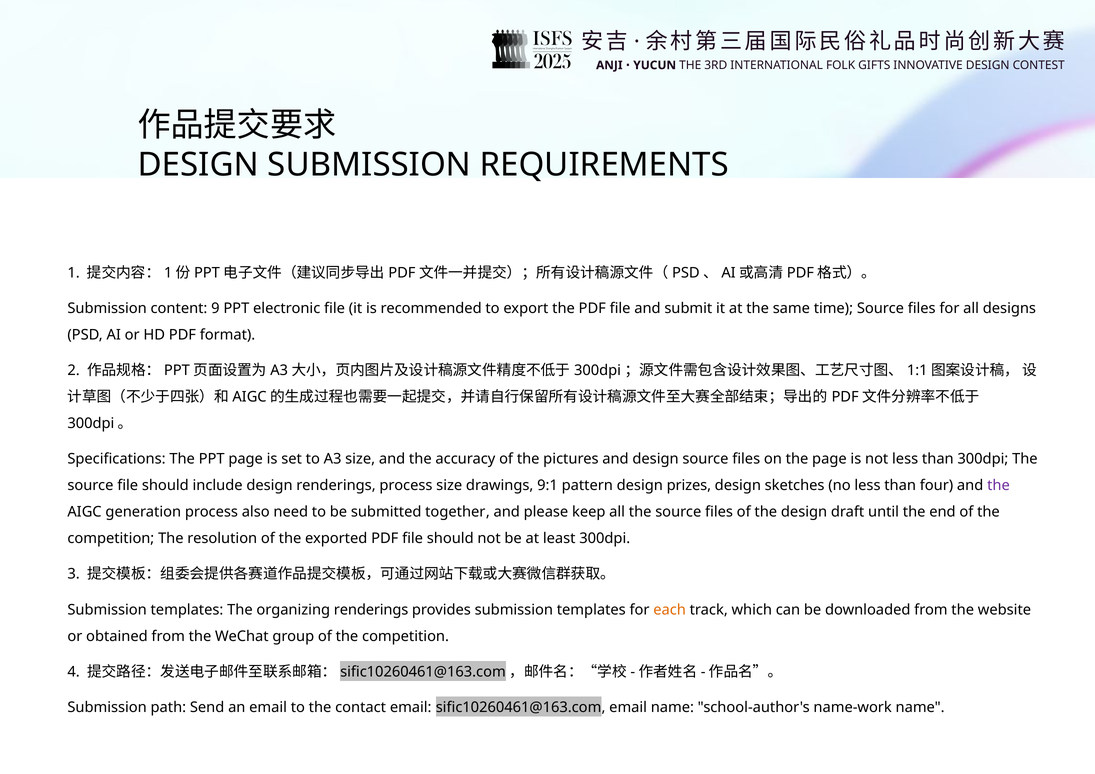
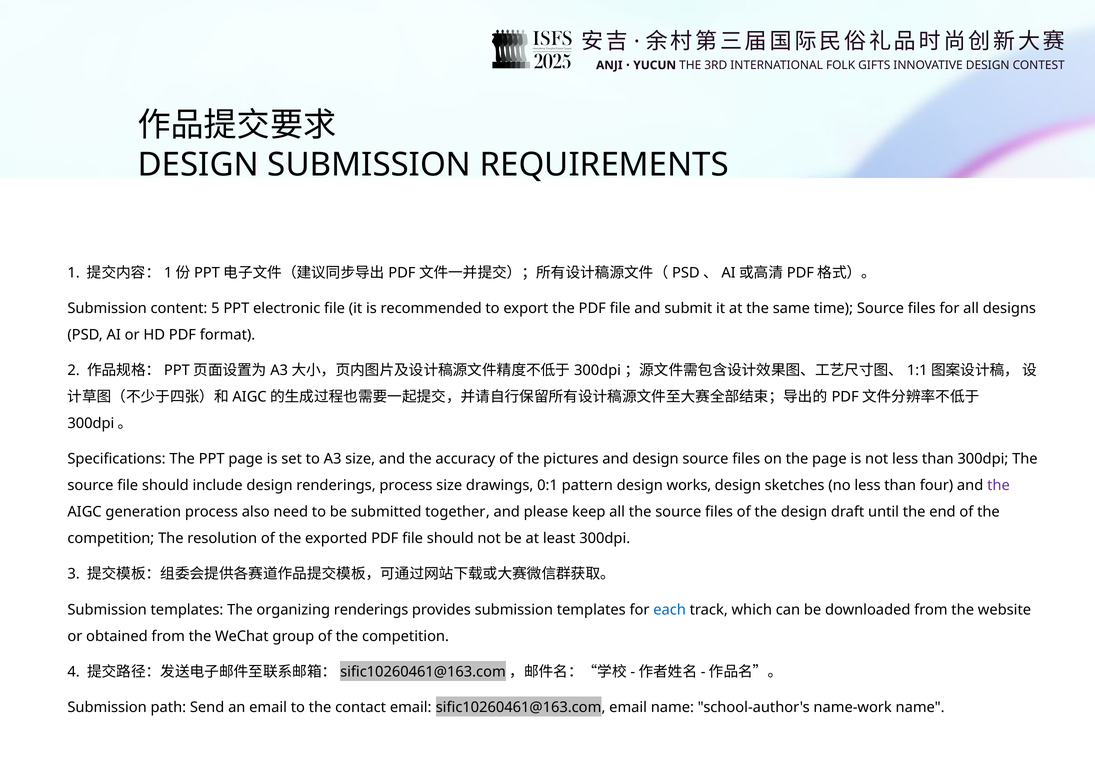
9: 9 -> 5 (215, 309)
9:1: 9:1 -> 0:1 (548, 486)
prizes: prizes -> works (689, 486)
each colour: orange -> blue (670, 610)
